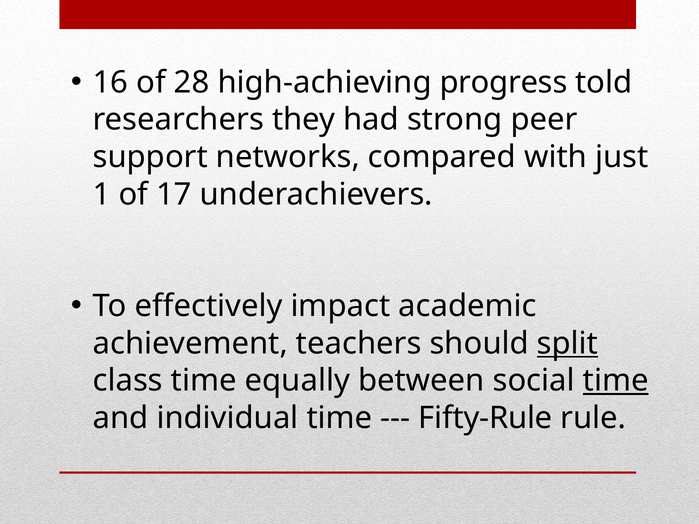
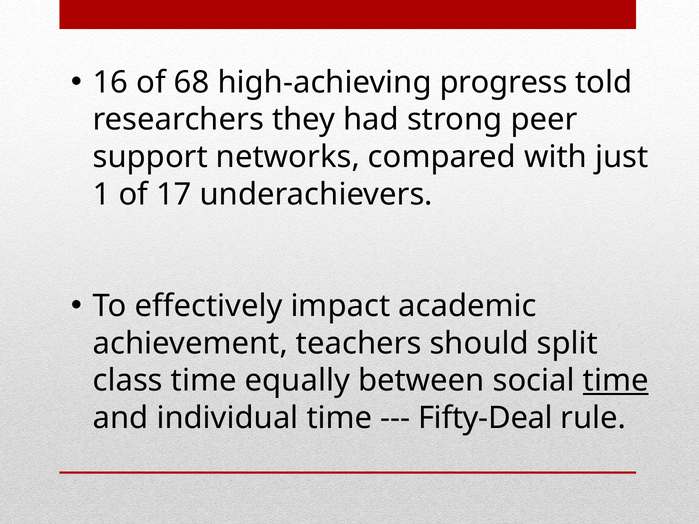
28: 28 -> 68 (192, 82)
split underline: present -> none (567, 344)
Fifty-Rule: Fifty-Rule -> Fifty-Deal (486, 418)
